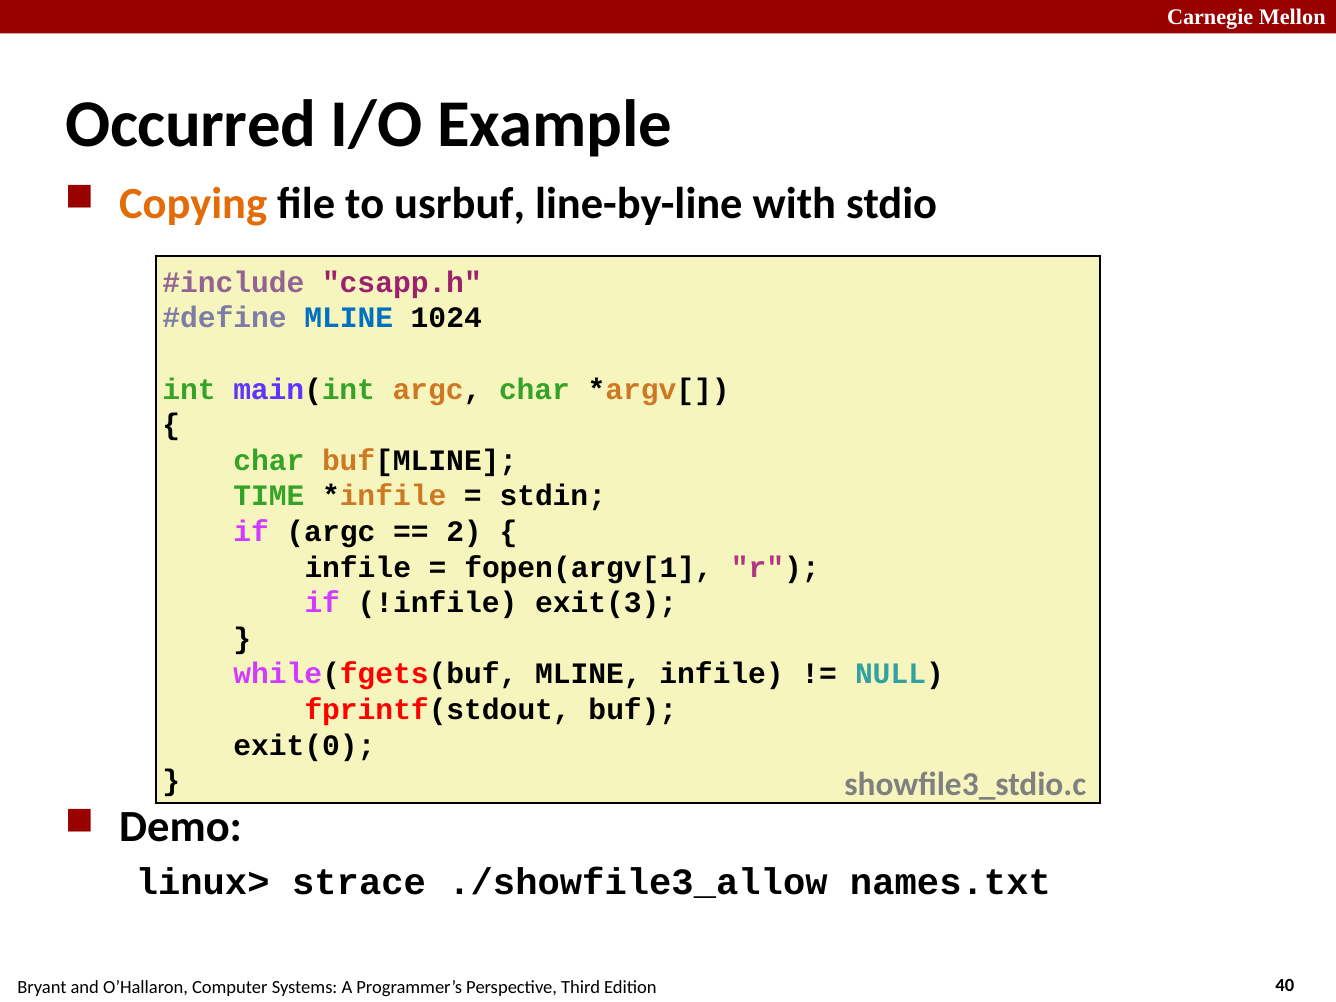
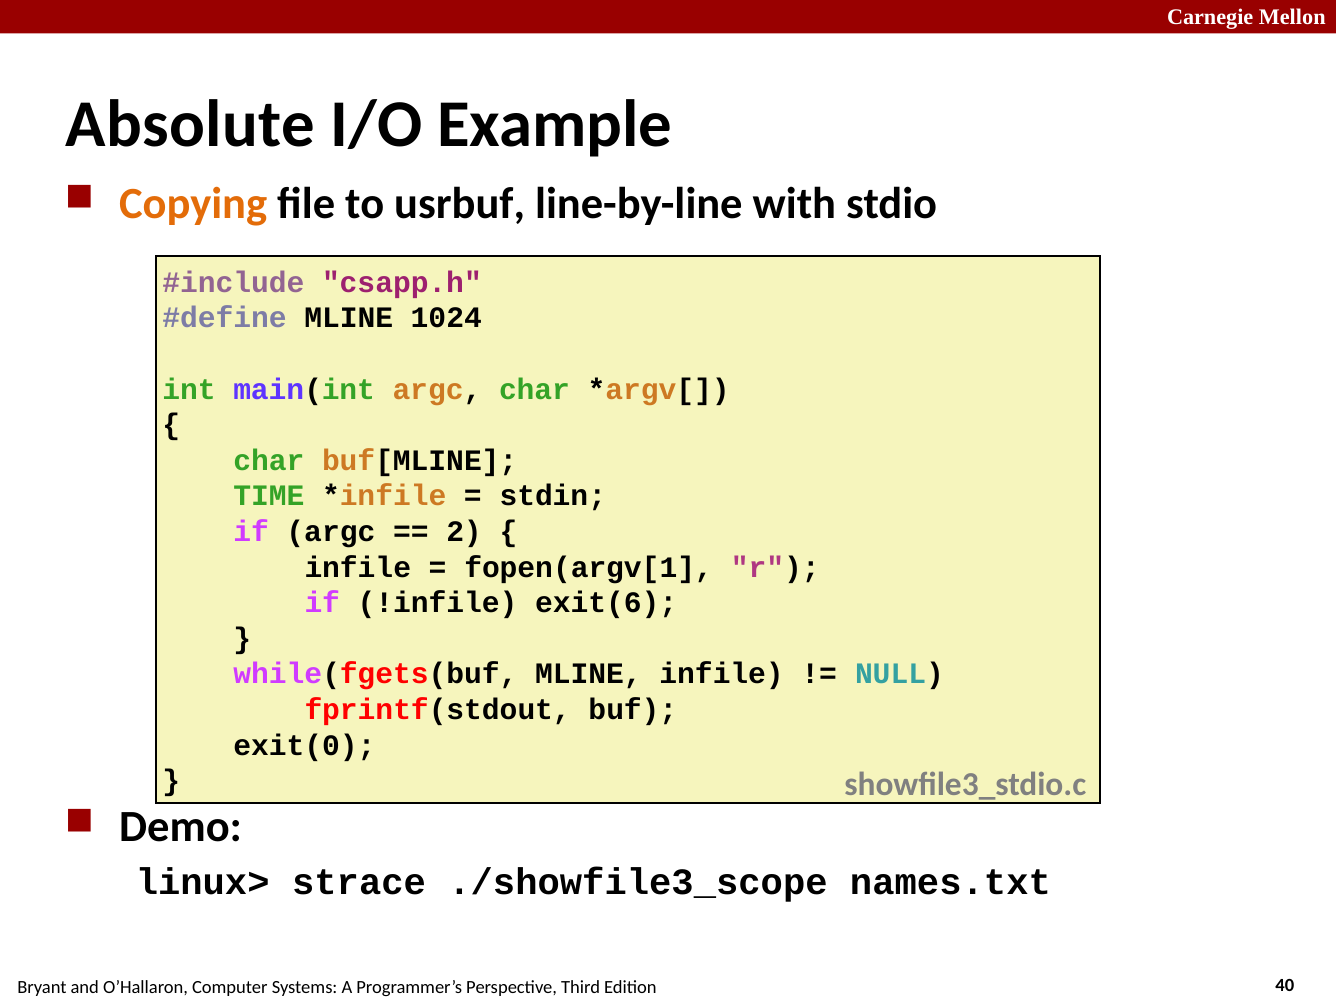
Occurred: Occurred -> Absolute (190, 124)
MLINE colour: blue -> black (349, 318)
exit(3: exit(3 -> exit(6 (606, 603)
./showfile3_allow: ./showfile3_allow -> ./showfile3_scope (638, 883)
